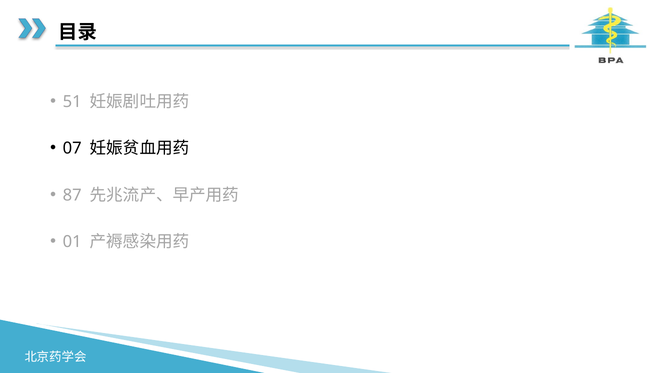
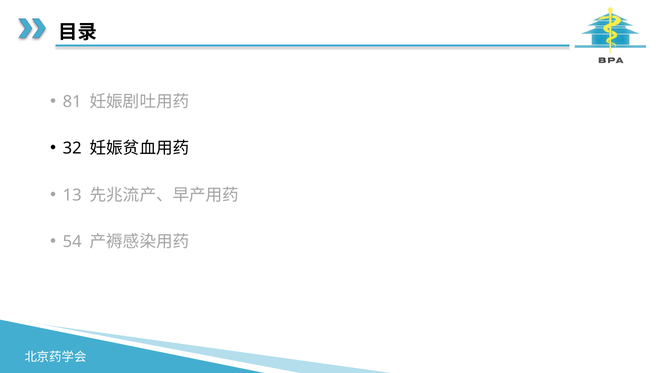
51: 51 -> 81 (72, 102)
07: 07 -> 32 (72, 148)
87: 87 -> 13 (72, 195)
01: 01 -> 54 (72, 242)
